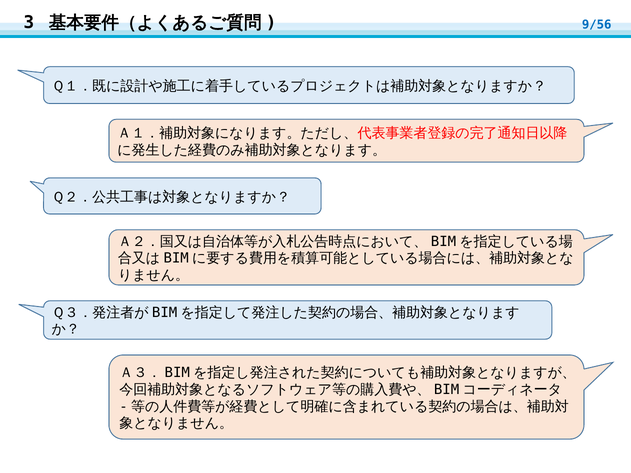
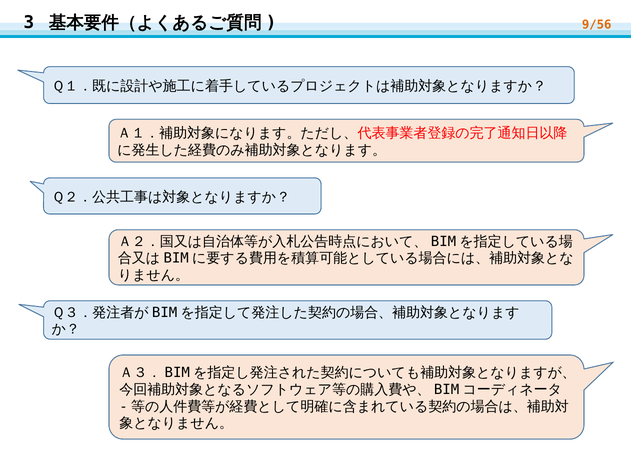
9/56 colour: blue -> orange (597, 25)
